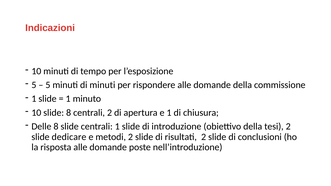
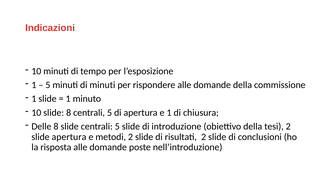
5: 5 -> 1 (34, 85)
8 centrali 2: 2 -> 5 (110, 113)
slide centrali 1: 1 -> 5 (117, 127)
slide dedicare: dedicare -> apertura (69, 137)
